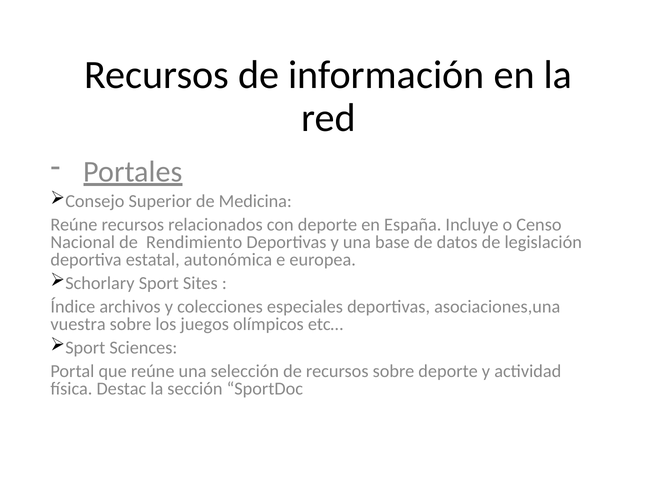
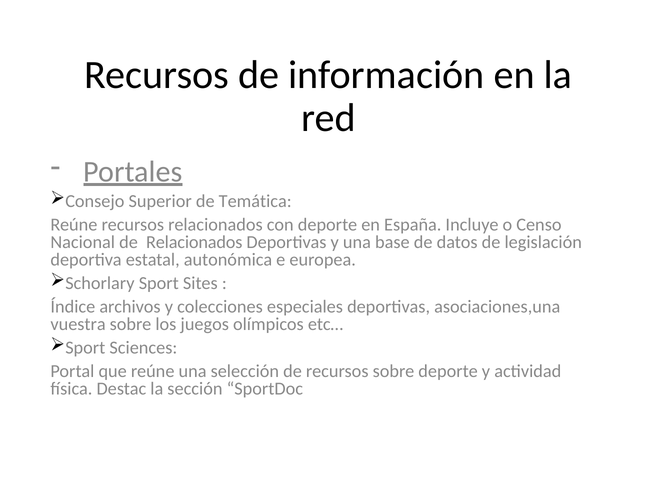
Medicina: Medicina -> Temática (255, 201)
de Rendimiento: Rendimiento -> Relacionados (194, 242)
